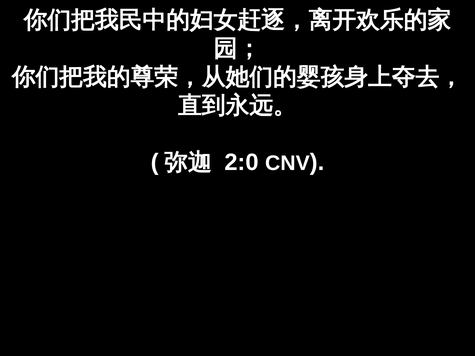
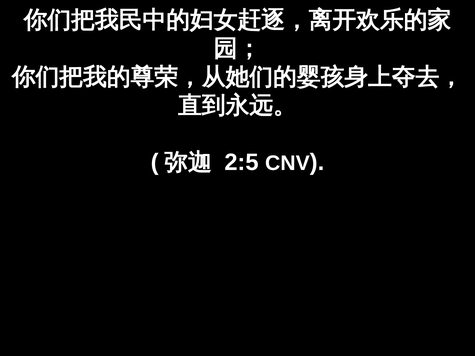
2:0: 2:0 -> 2:5 (242, 162)
